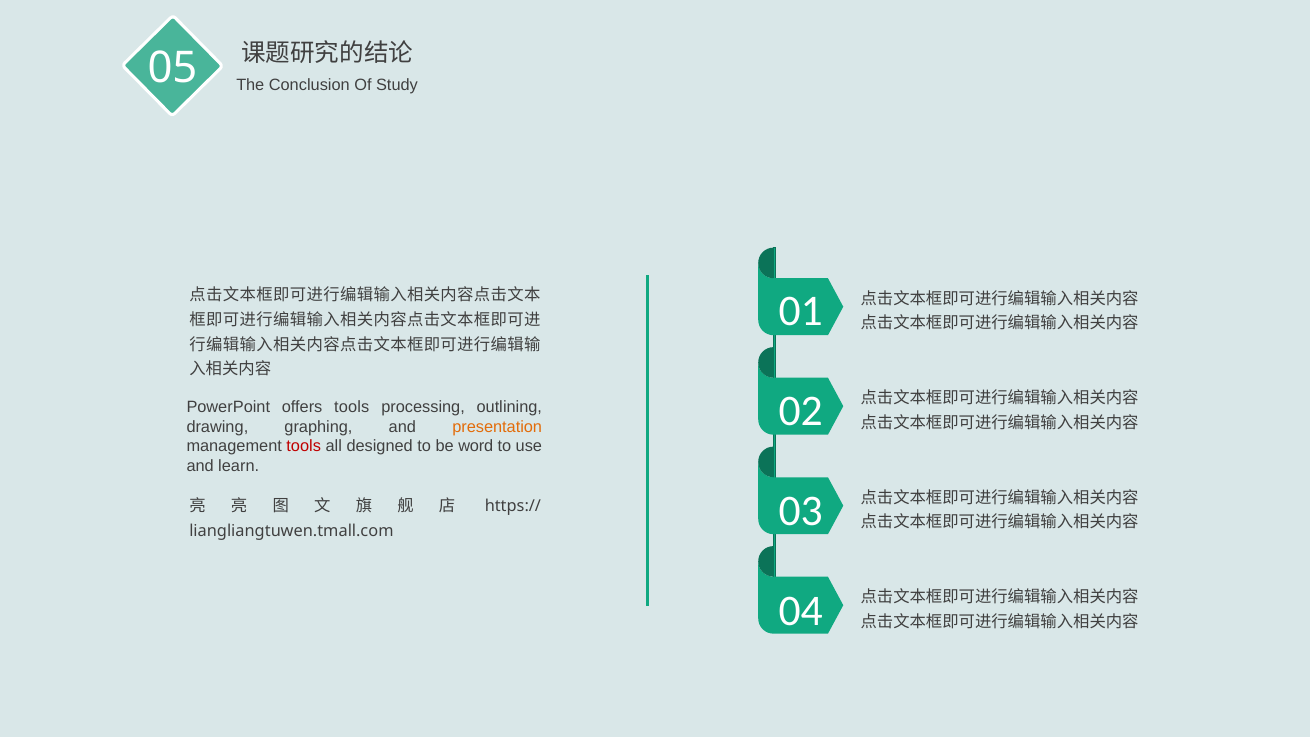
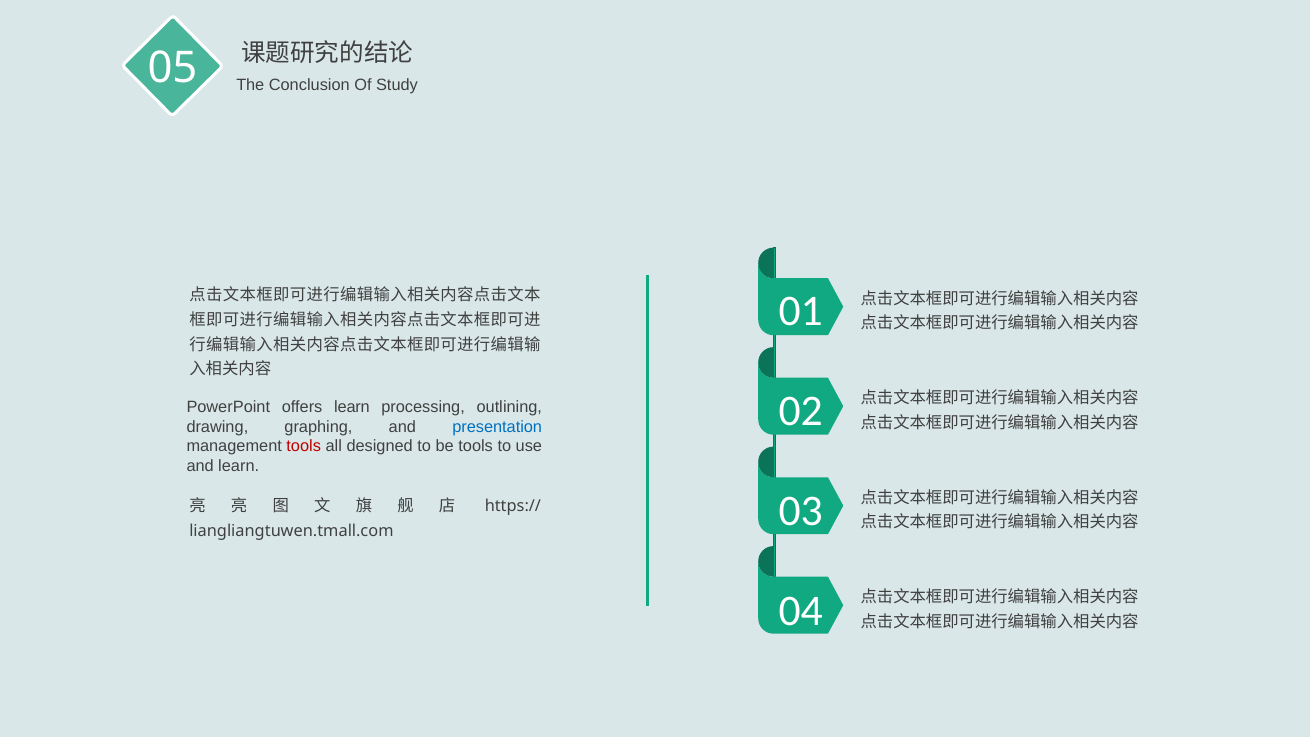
offers tools: tools -> learn (352, 407)
presentation colour: orange -> blue (497, 427)
be word: word -> tools (476, 446)
